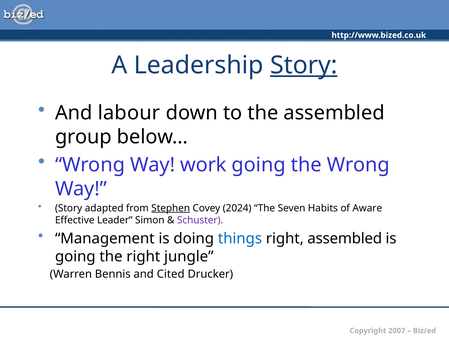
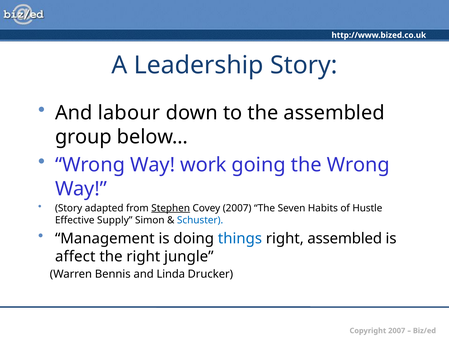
Story underline: present -> none (304, 65)
Covey 2024: 2024 -> 2007 (237, 208)
Aware: Aware -> Hustle (367, 208)
Leader: Leader -> Supply (115, 220)
Schuster colour: purple -> blue (200, 220)
going: going -> affect (75, 256)
Cited: Cited -> Linda (171, 274)
